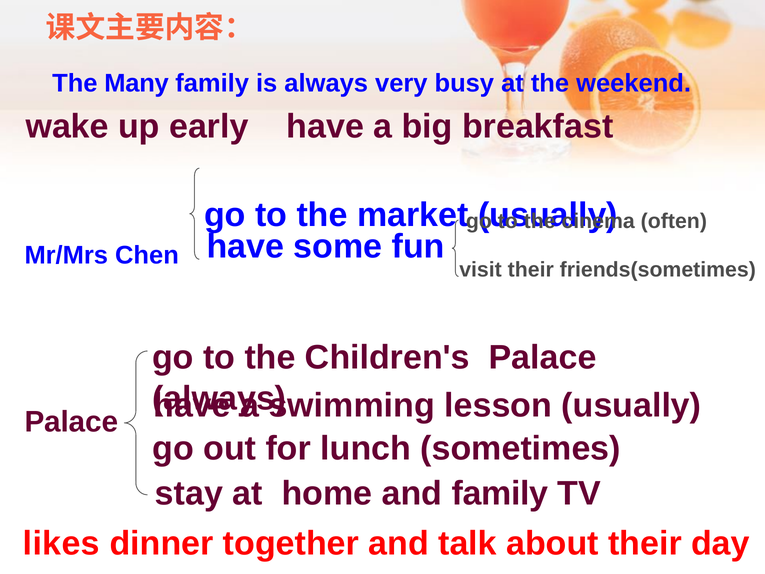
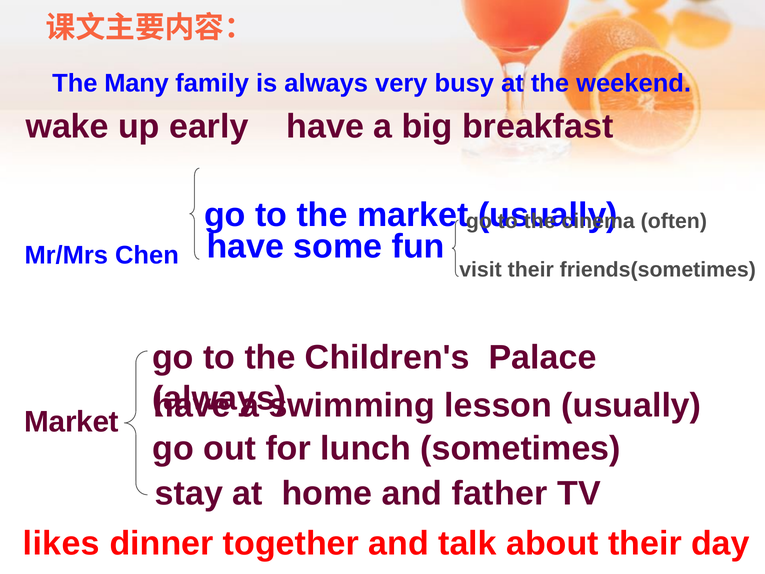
Palace: Palace -> Market (72, 422)
and family: family -> father (500, 493)
